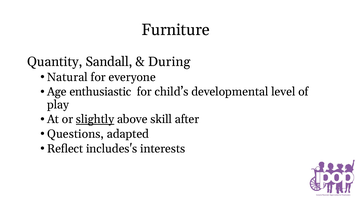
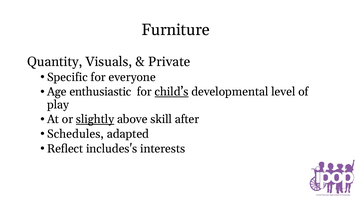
Sandall: Sandall -> Visuals (109, 62)
During: During -> Private (169, 62)
Natural: Natural -> Specific (67, 77)
child’s underline: none -> present (172, 92)
Questions: Questions -> Schedules (75, 134)
